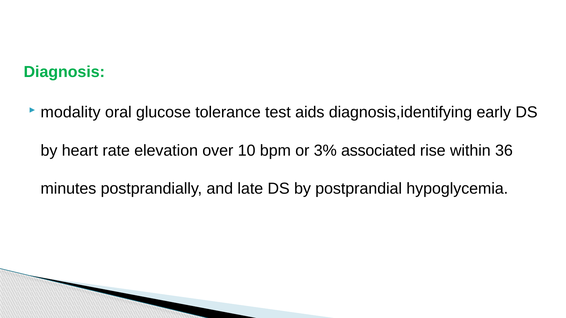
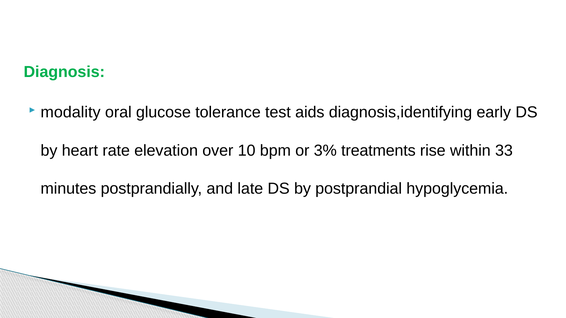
associated: associated -> treatments (378, 151)
36: 36 -> 33 (504, 151)
